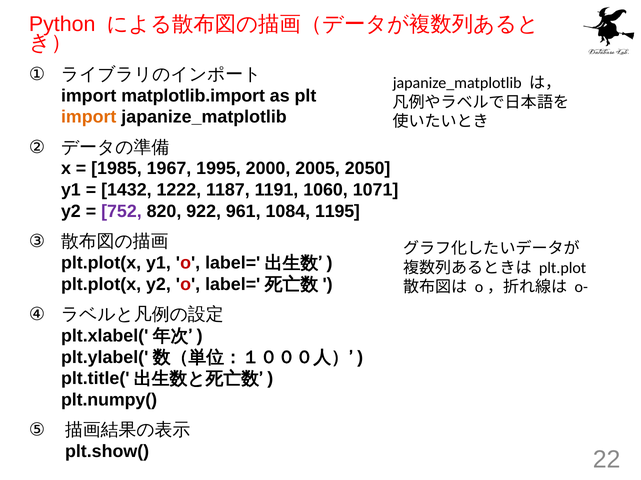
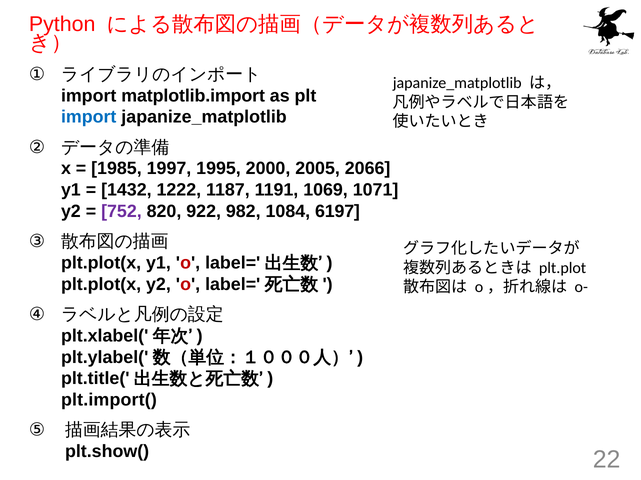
import colour: orange -> blue (89, 117)
1967: 1967 -> 1997 (169, 169)
2050: 2050 -> 2066 (368, 169)
1060: 1060 -> 1069 (326, 190)
961: 961 -> 982 (243, 212)
1195: 1195 -> 6197 (338, 212)
plt.numpy(: plt.numpy( -> plt.import( (109, 400)
